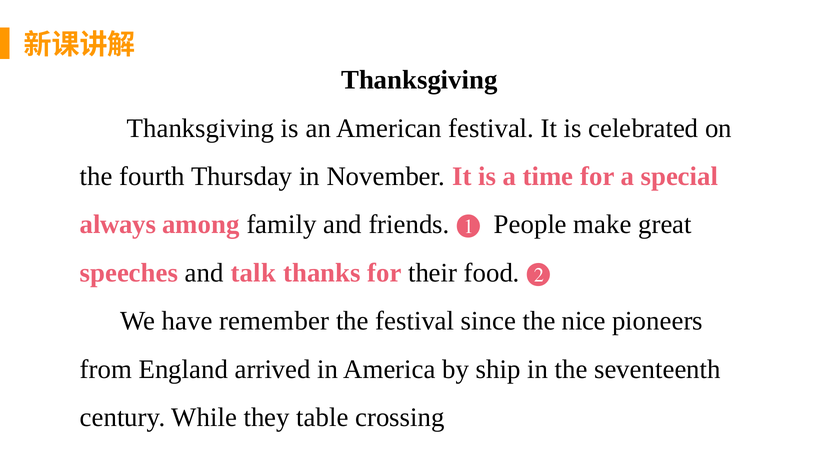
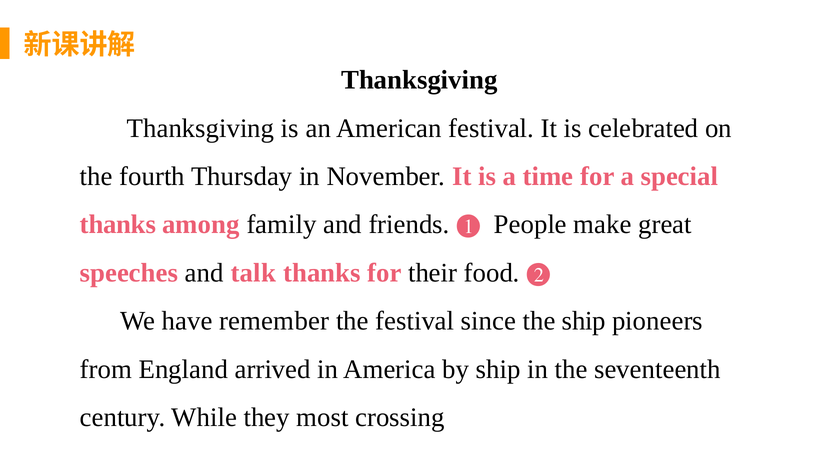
always: always -> thanks (118, 225)
the nice: nice -> ship (584, 321)
table: table -> most (322, 417)
